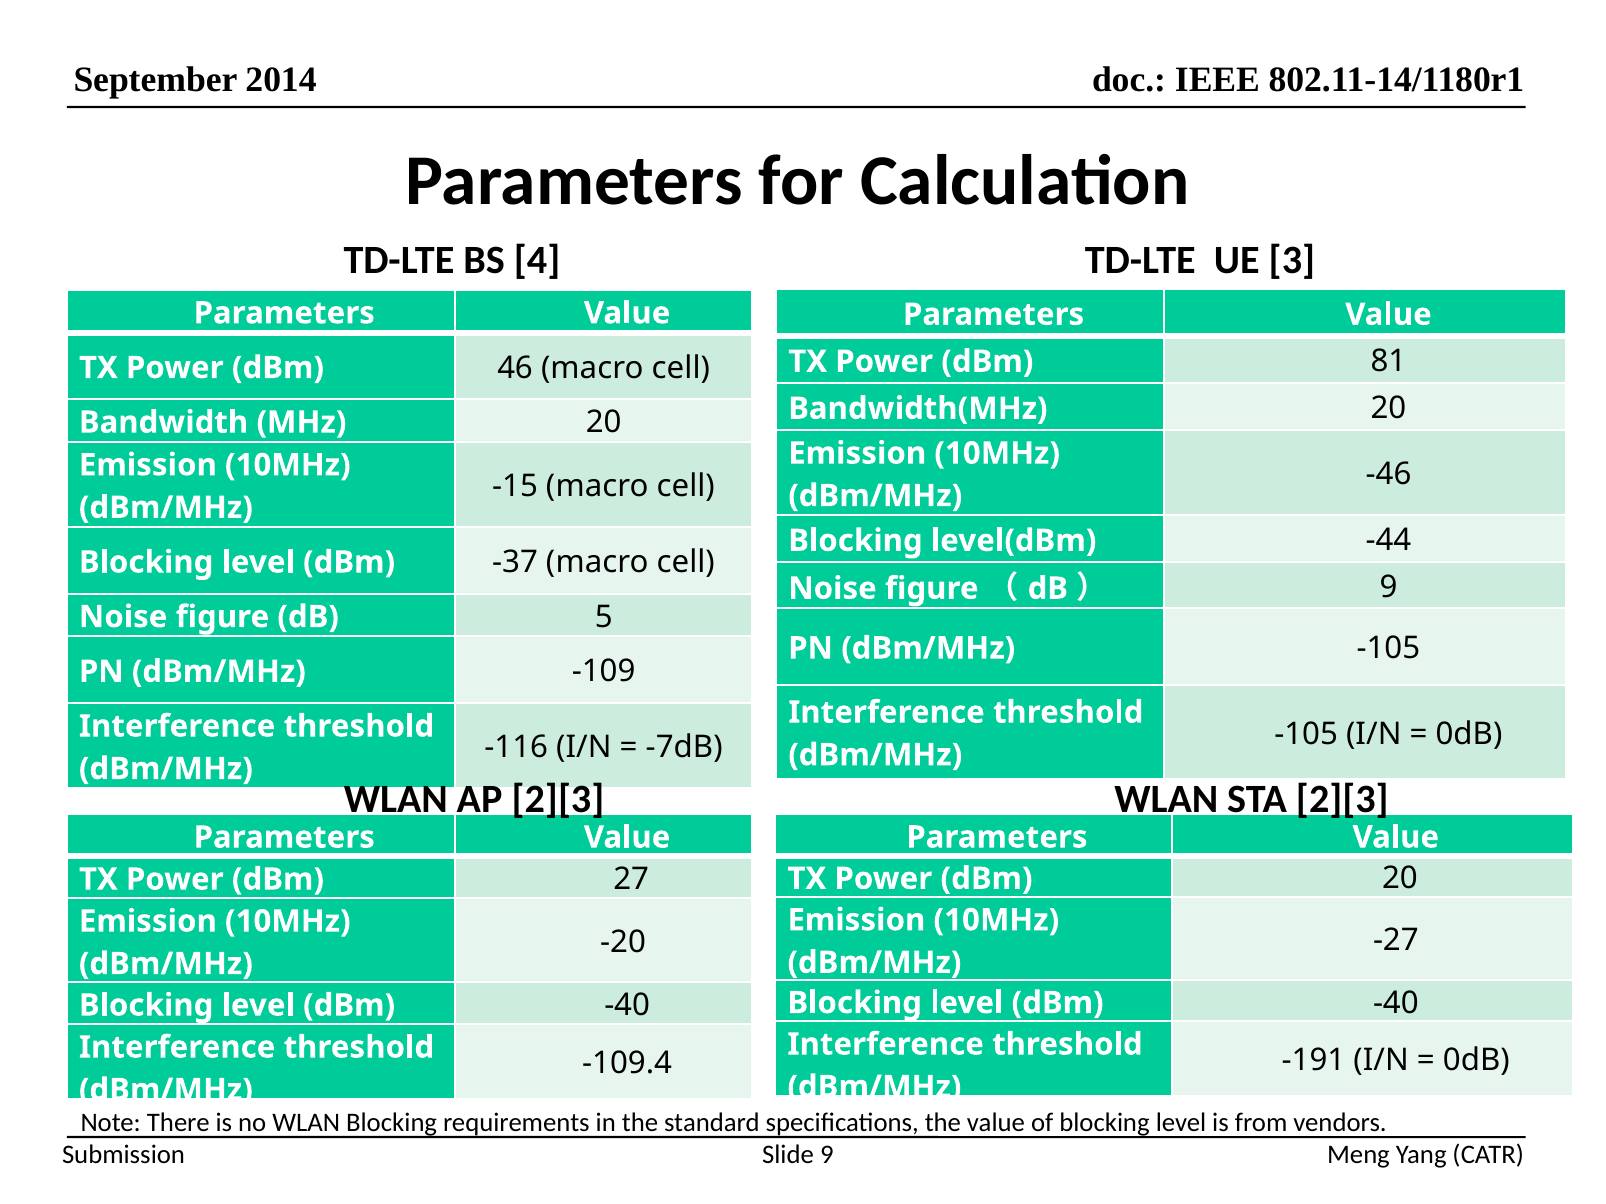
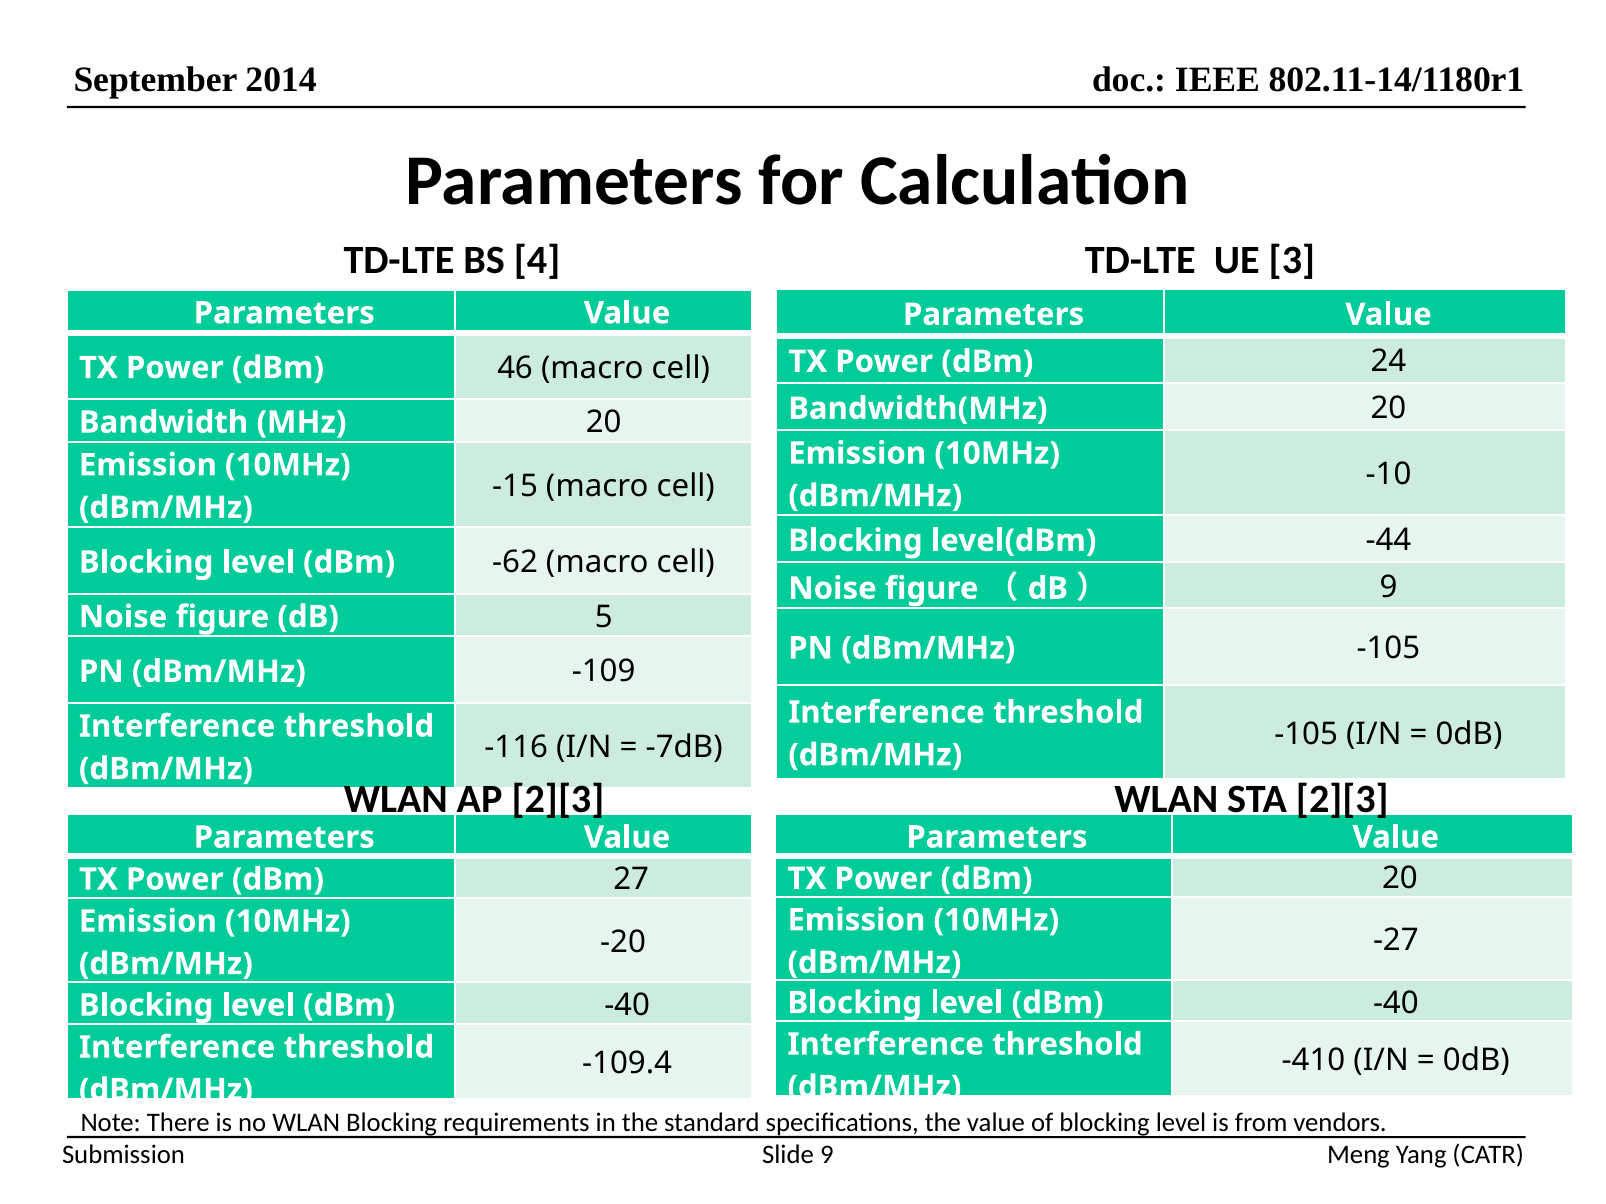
81: 81 -> 24 (1389, 362)
-46: -46 -> -10 (1389, 475)
-37: -37 -> -62 (515, 562)
-191: -191 -> -410 (1314, 1061)
